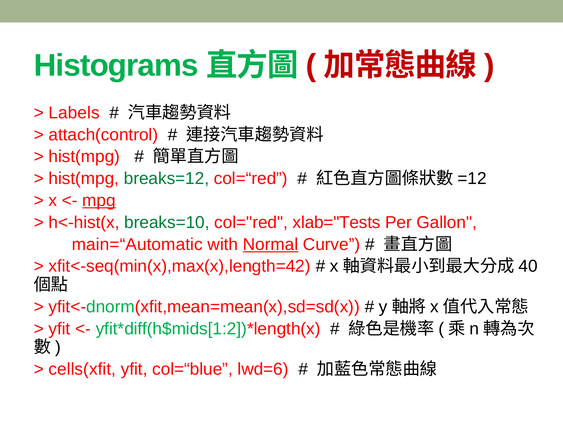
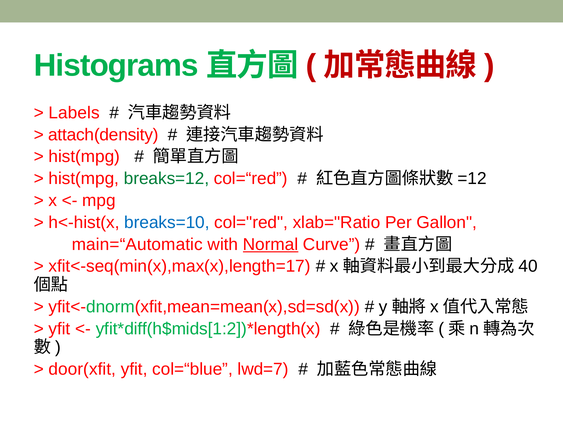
attach(control: attach(control -> attach(density (103, 135)
mpg underline: present -> none (99, 201)
breaks=10 colour: green -> blue (167, 223)
xlab="Tests: xlab="Tests -> xlab="Ratio (337, 223)
xfit<-seq(min(x),max(x),length=42: xfit<-seq(min(x),max(x),length=42 -> xfit<-seq(min(x),max(x),length=17 (180, 266)
cells(xfit: cells(xfit -> door(xfit (82, 369)
lwd=6: lwd=6 -> lwd=7 (263, 369)
